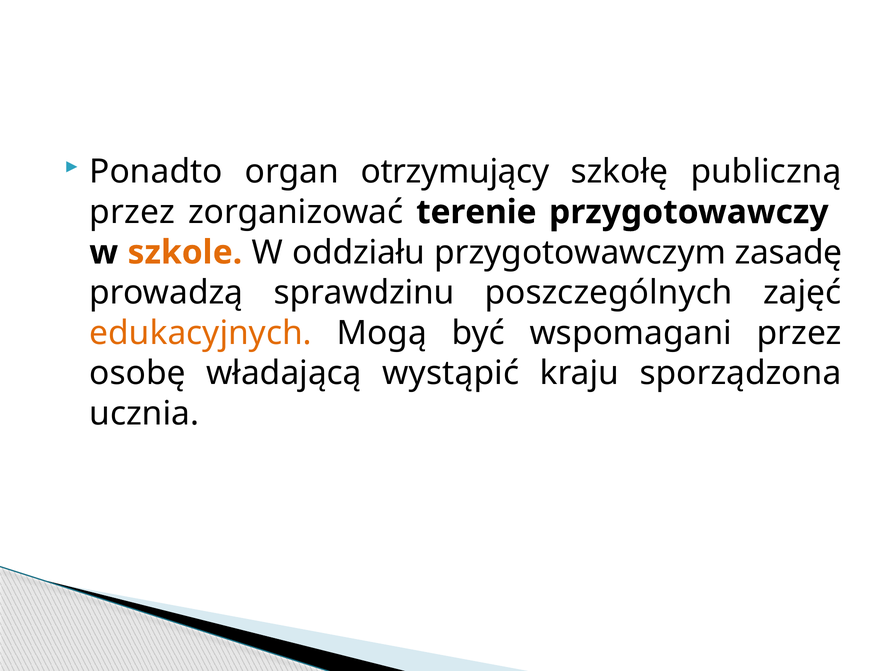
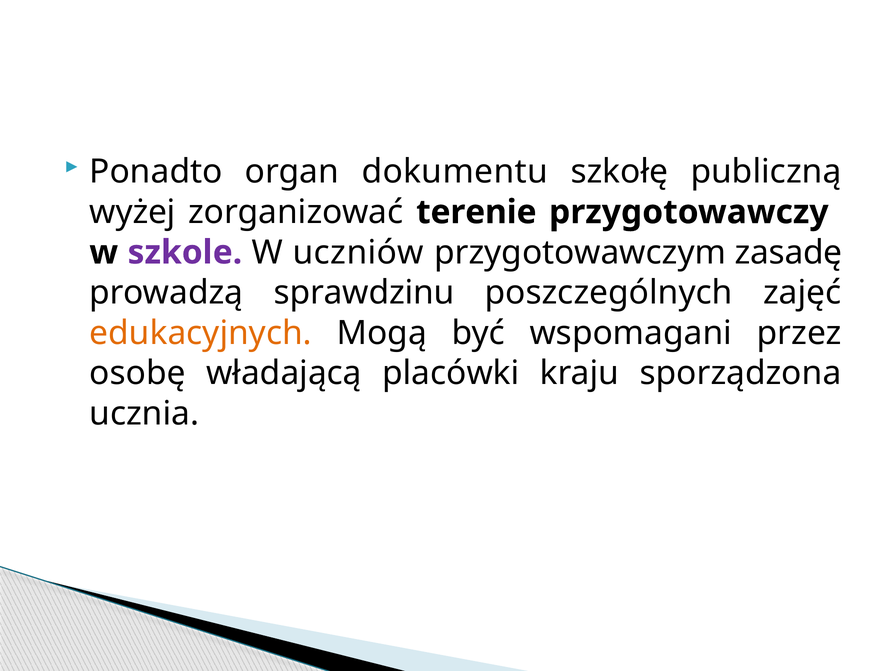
otrzymujący: otrzymujący -> dokumentu (455, 172)
przez: przez -> wyżej (132, 212)
szkole colour: orange -> purple (185, 253)
oddziału: oddziału -> uczniów (358, 253)
wystąpić: wystąpić -> placówki (451, 373)
